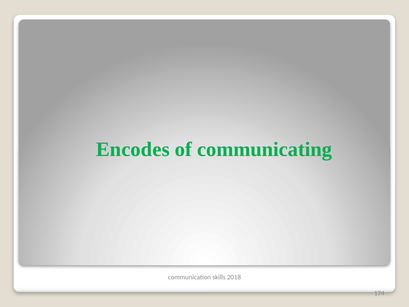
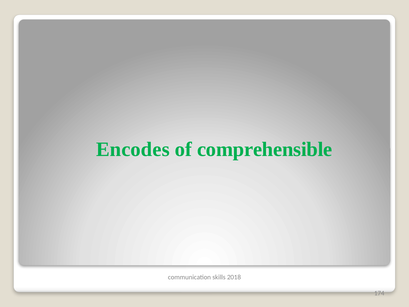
communicating: communicating -> comprehensible (265, 149)
